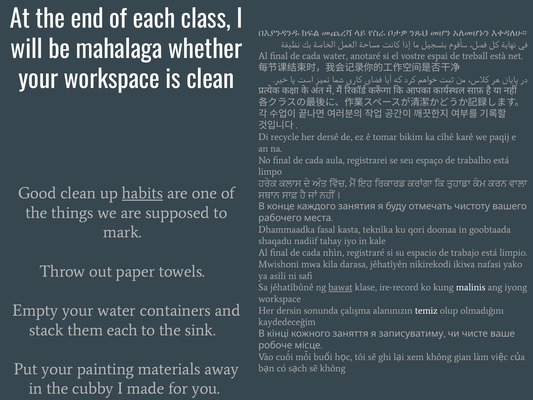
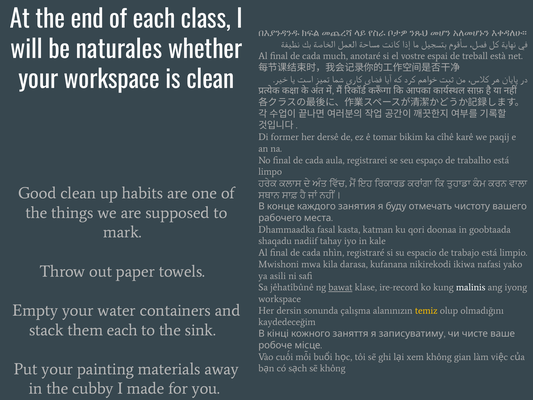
mahalaga: mahalaga -> naturales (119, 50)
cada water: water -> much (335, 56)
recycle: recycle -> former (285, 137)
habits underline: present -> none (143, 193)
teknîka: teknîka -> katman (378, 229)
jêhatîyên: jêhatîyên -> kufanana (389, 264)
temiz colour: white -> yellow (426, 310)
